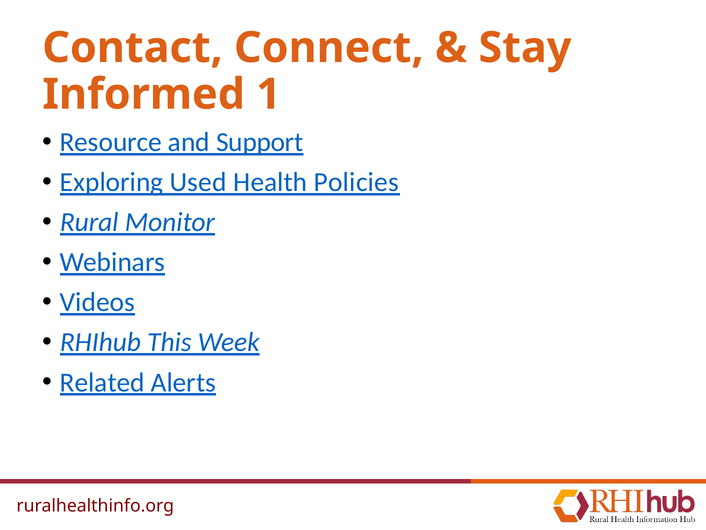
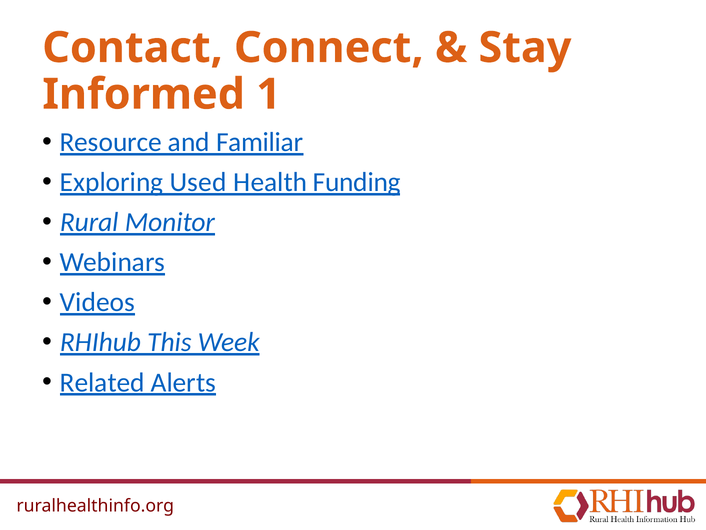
Support: Support -> Familiar (260, 142)
Policies: Policies -> Funding (357, 182)
